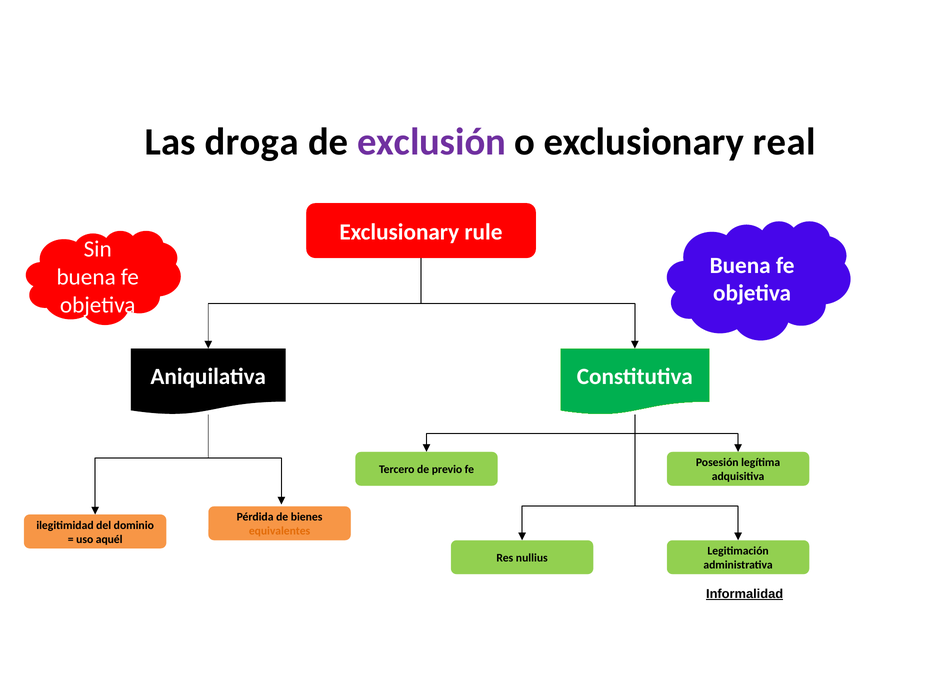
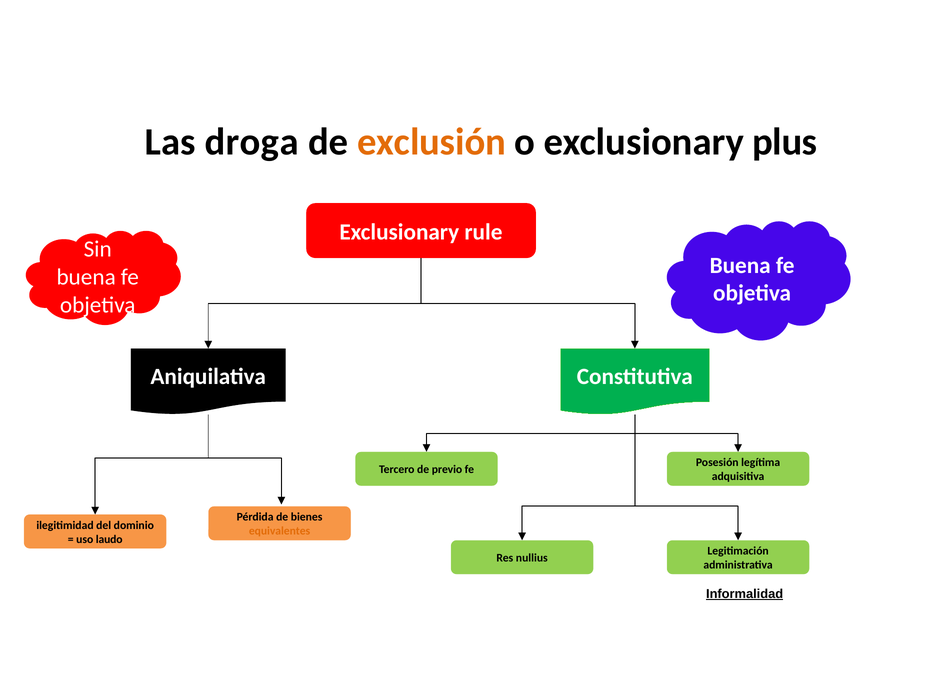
exclusión colour: purple -> orange (431, 142)
real: real -> plus (785, 142)
aquél: aquél -> laudo (109, 539)
